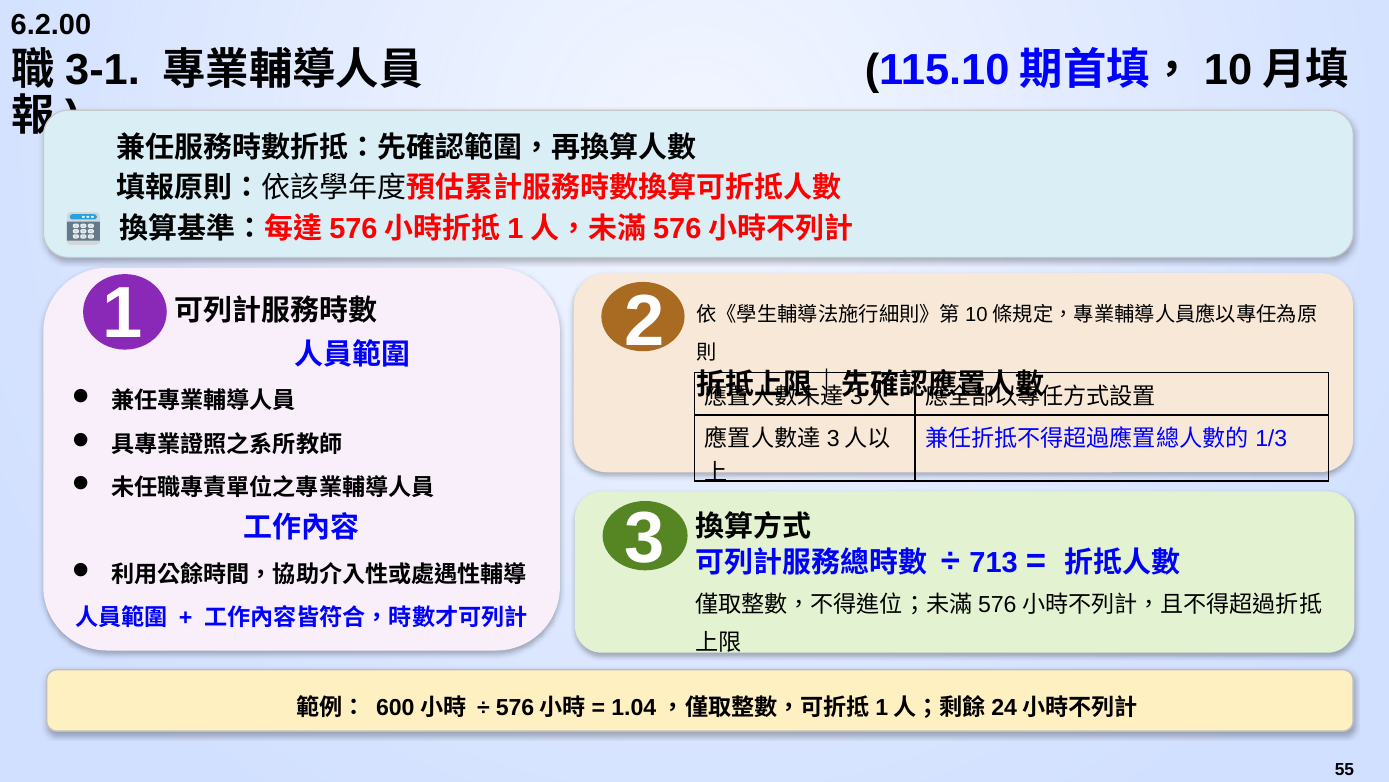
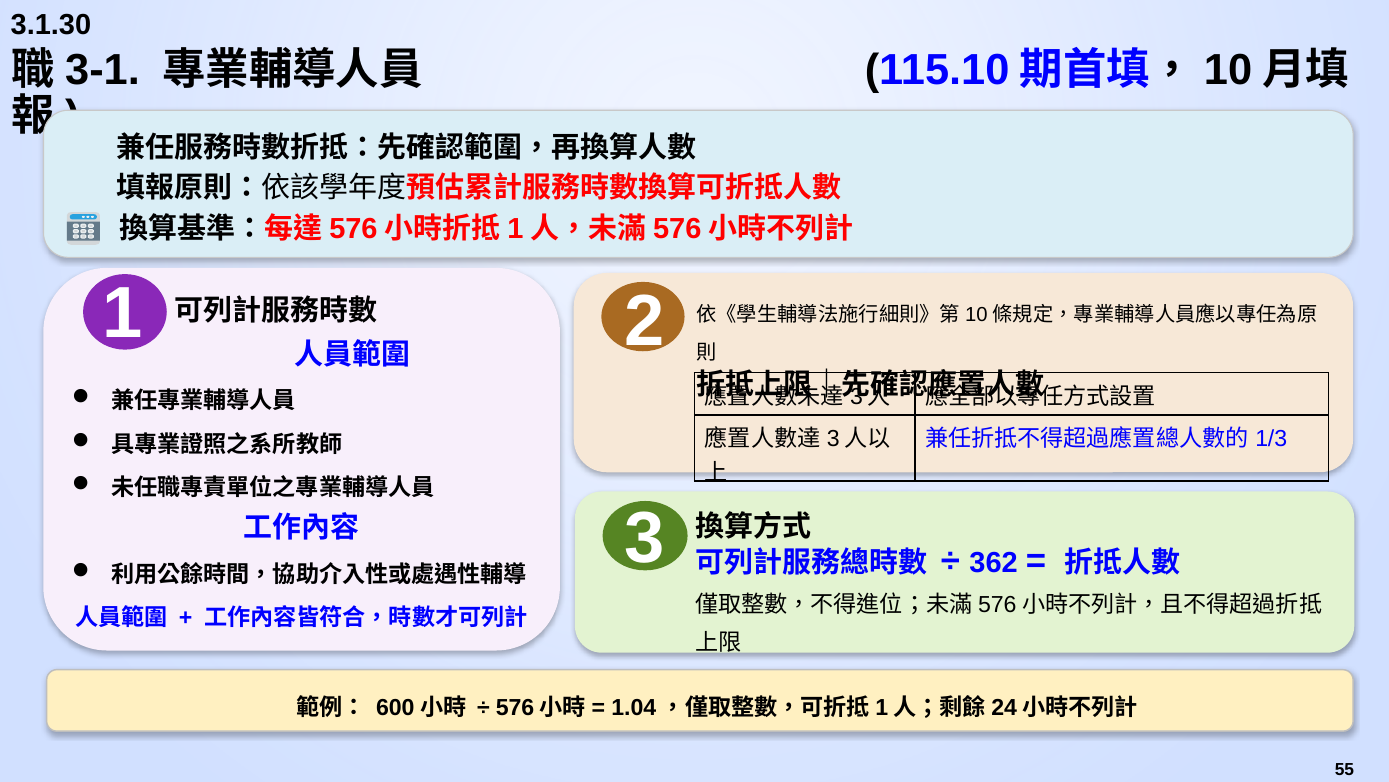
6.2.00: 6.2.00 -> 3.1.30 (51, 25)
713: 713 -> 362 (994, 563)
